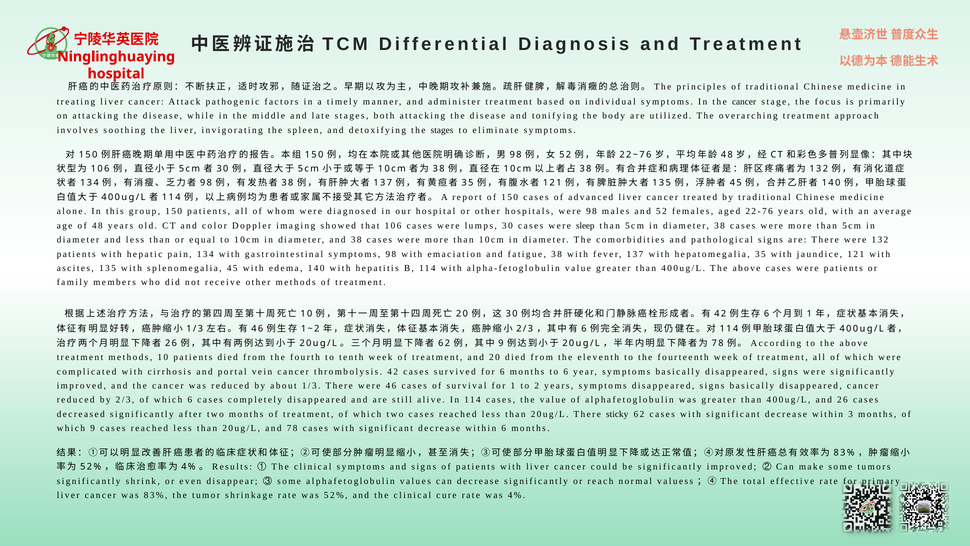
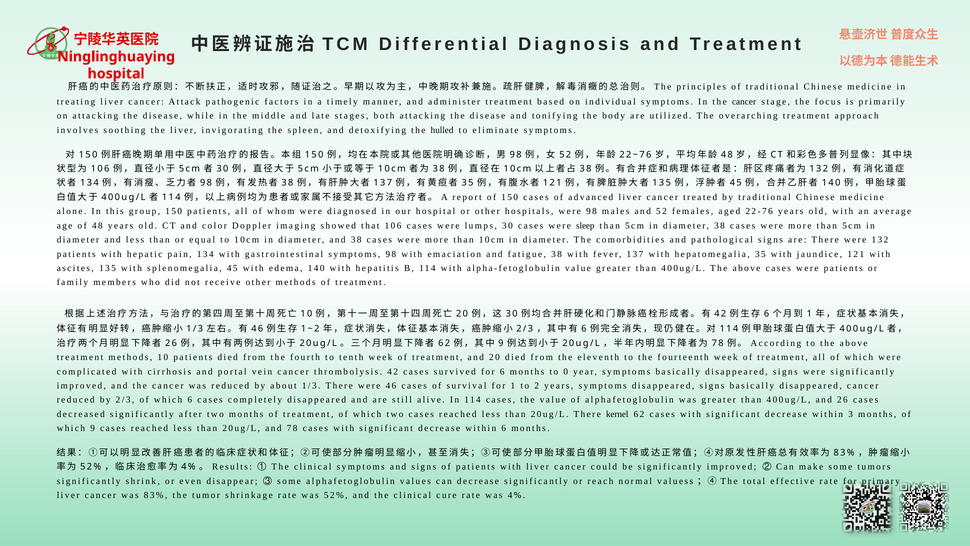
the stages: stages -> hulled (442, 130)
to 6: 6 -> 0 (566, 371)
sticky: sticky -> kernel (617, 414)
